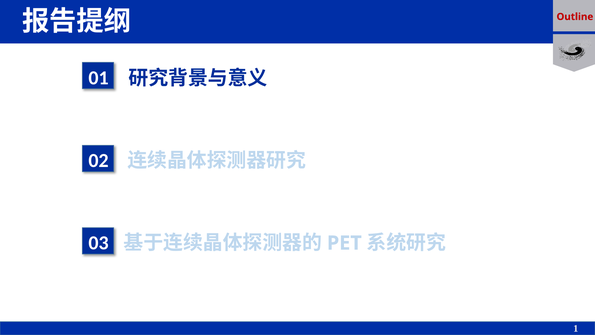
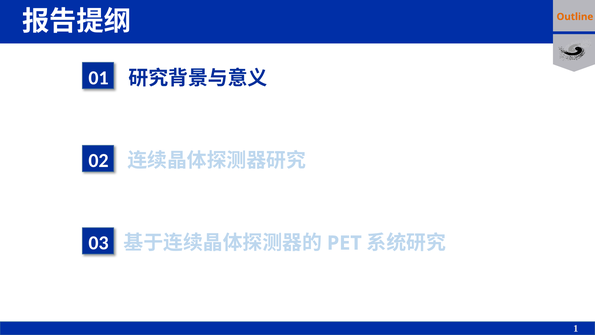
Outline colour: red -> orange (575, 17)
